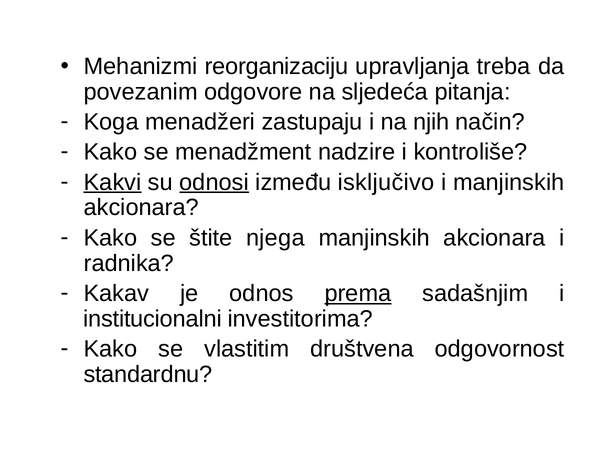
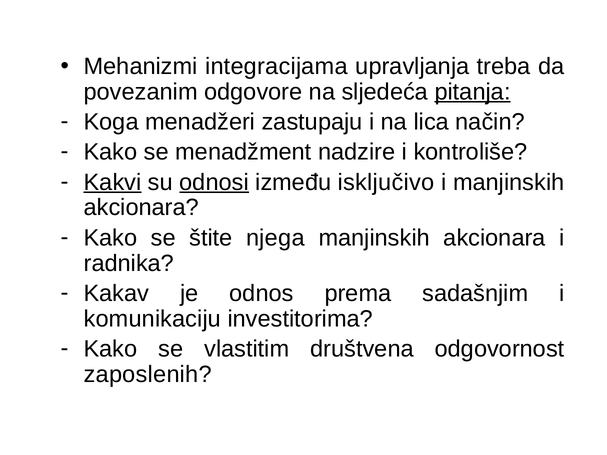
reorganizaciju: reorganizaciju -> integracijama (276, 66)
pitanja underline: none -> present (473, 92)
njih: njih -> lica (431, 122)
prema underline: present -> none (358, 294)
institucionalni: institucionalni -> komunikaciju (152, 319)
standardnu: standardnu -> zaposlenih (148, 375)
